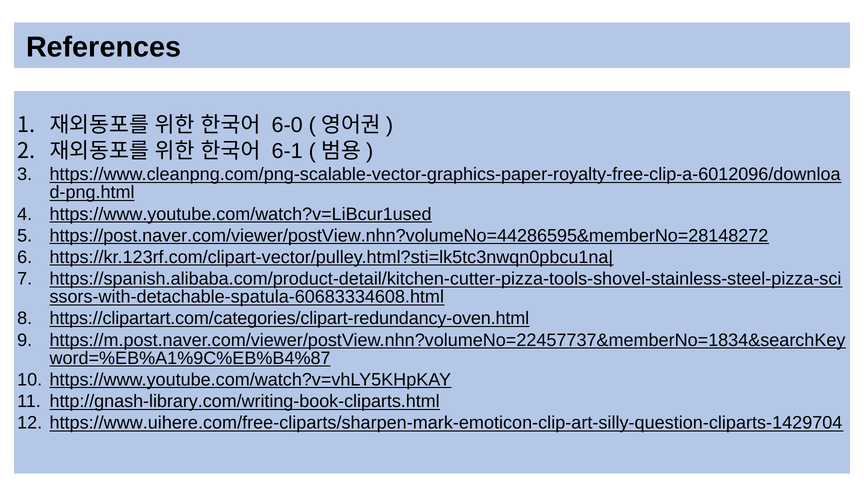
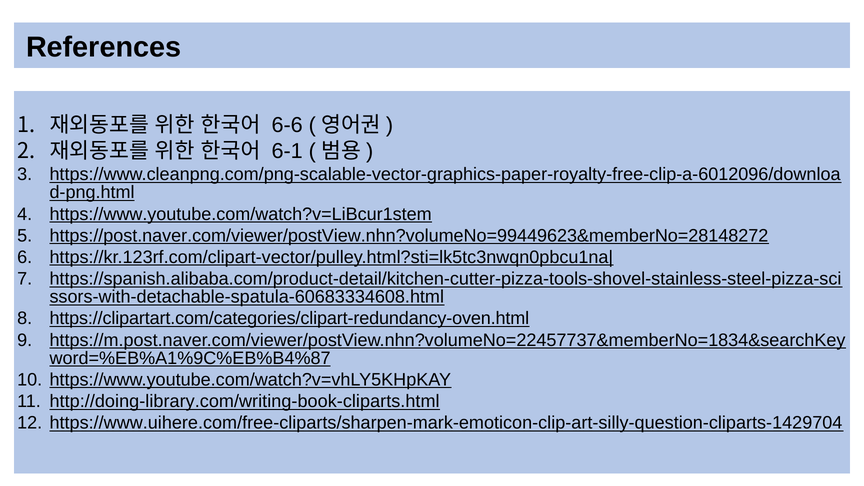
6-0: 6-0 -> 6-6 (287, 125)
https://www.youtube.com/watch?v=LiBcur1used: https://www.youtube.com/watch?v=LiBcur1used -> https://www.youtube.com/watch?v=LiBcur1stem (241, 214)
https://post.naver.com/viewer/postView.nhn?volumeNo=44286595&memberNo=28148272: https://post.naver.com/viewer/postView.nhn?volumeNo=44286595&memberNo=28148272 -> https://post.naver.com/viewer/postView.nhn?volumeNo=99449623&memberNo=28148272 (409, 236)
http://gnash-library.com/writing-book-cliparts.html: http://gnash-library.com/writing-book-cliparts.html -> http://doing-library.com/writing-book-cliparts.html (245, 401)
